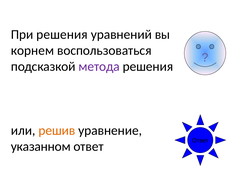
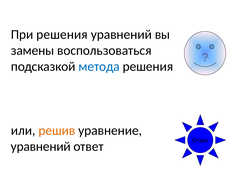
корнем: корнем -> замены (33, 51)
метода colour: purple -> blue (99, 67)
указанном: указанном -> уравнений (41, 146)
